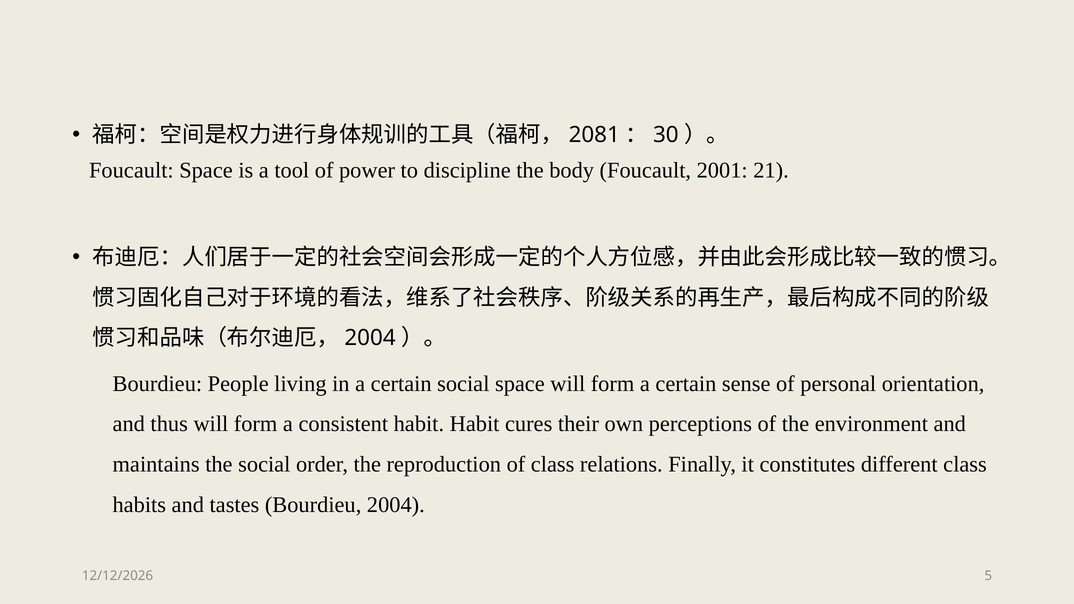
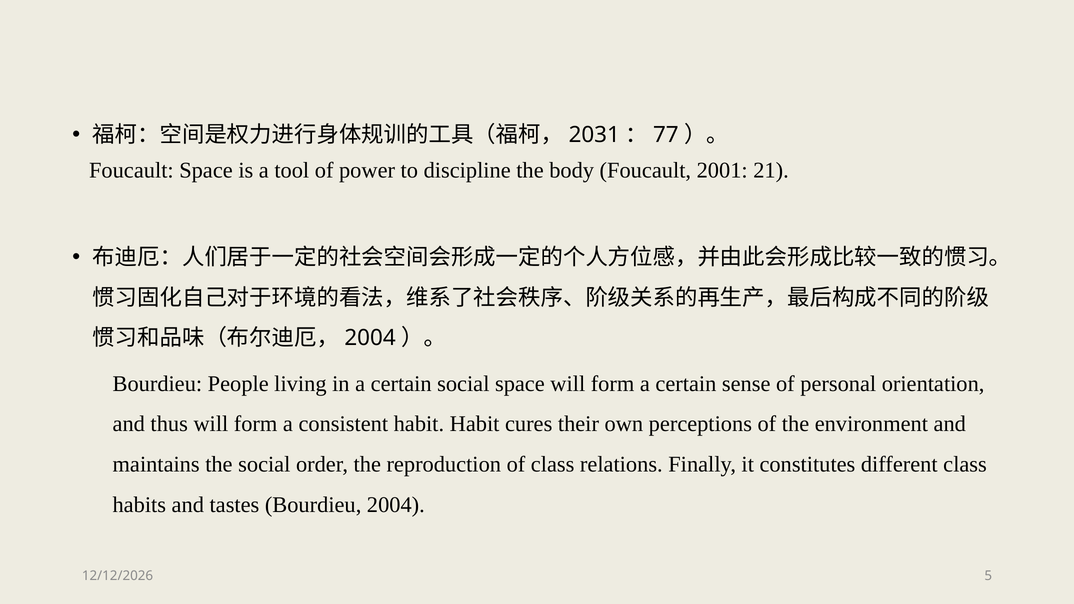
2081: 2081 -> 2031 (594, 135)
30: 30 -> 77 (666, 135)
